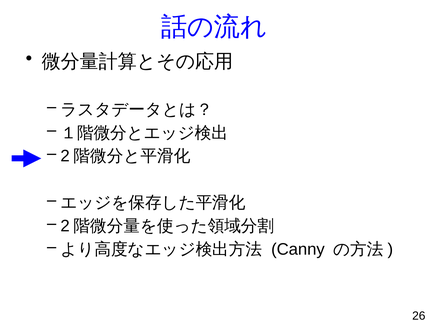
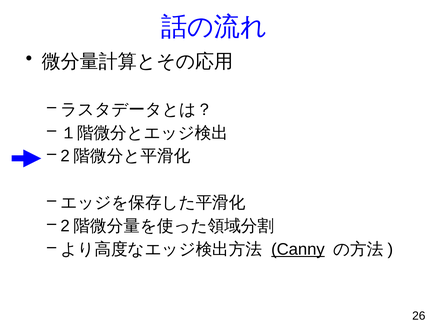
Canny underline: none -> present (298, 249)
